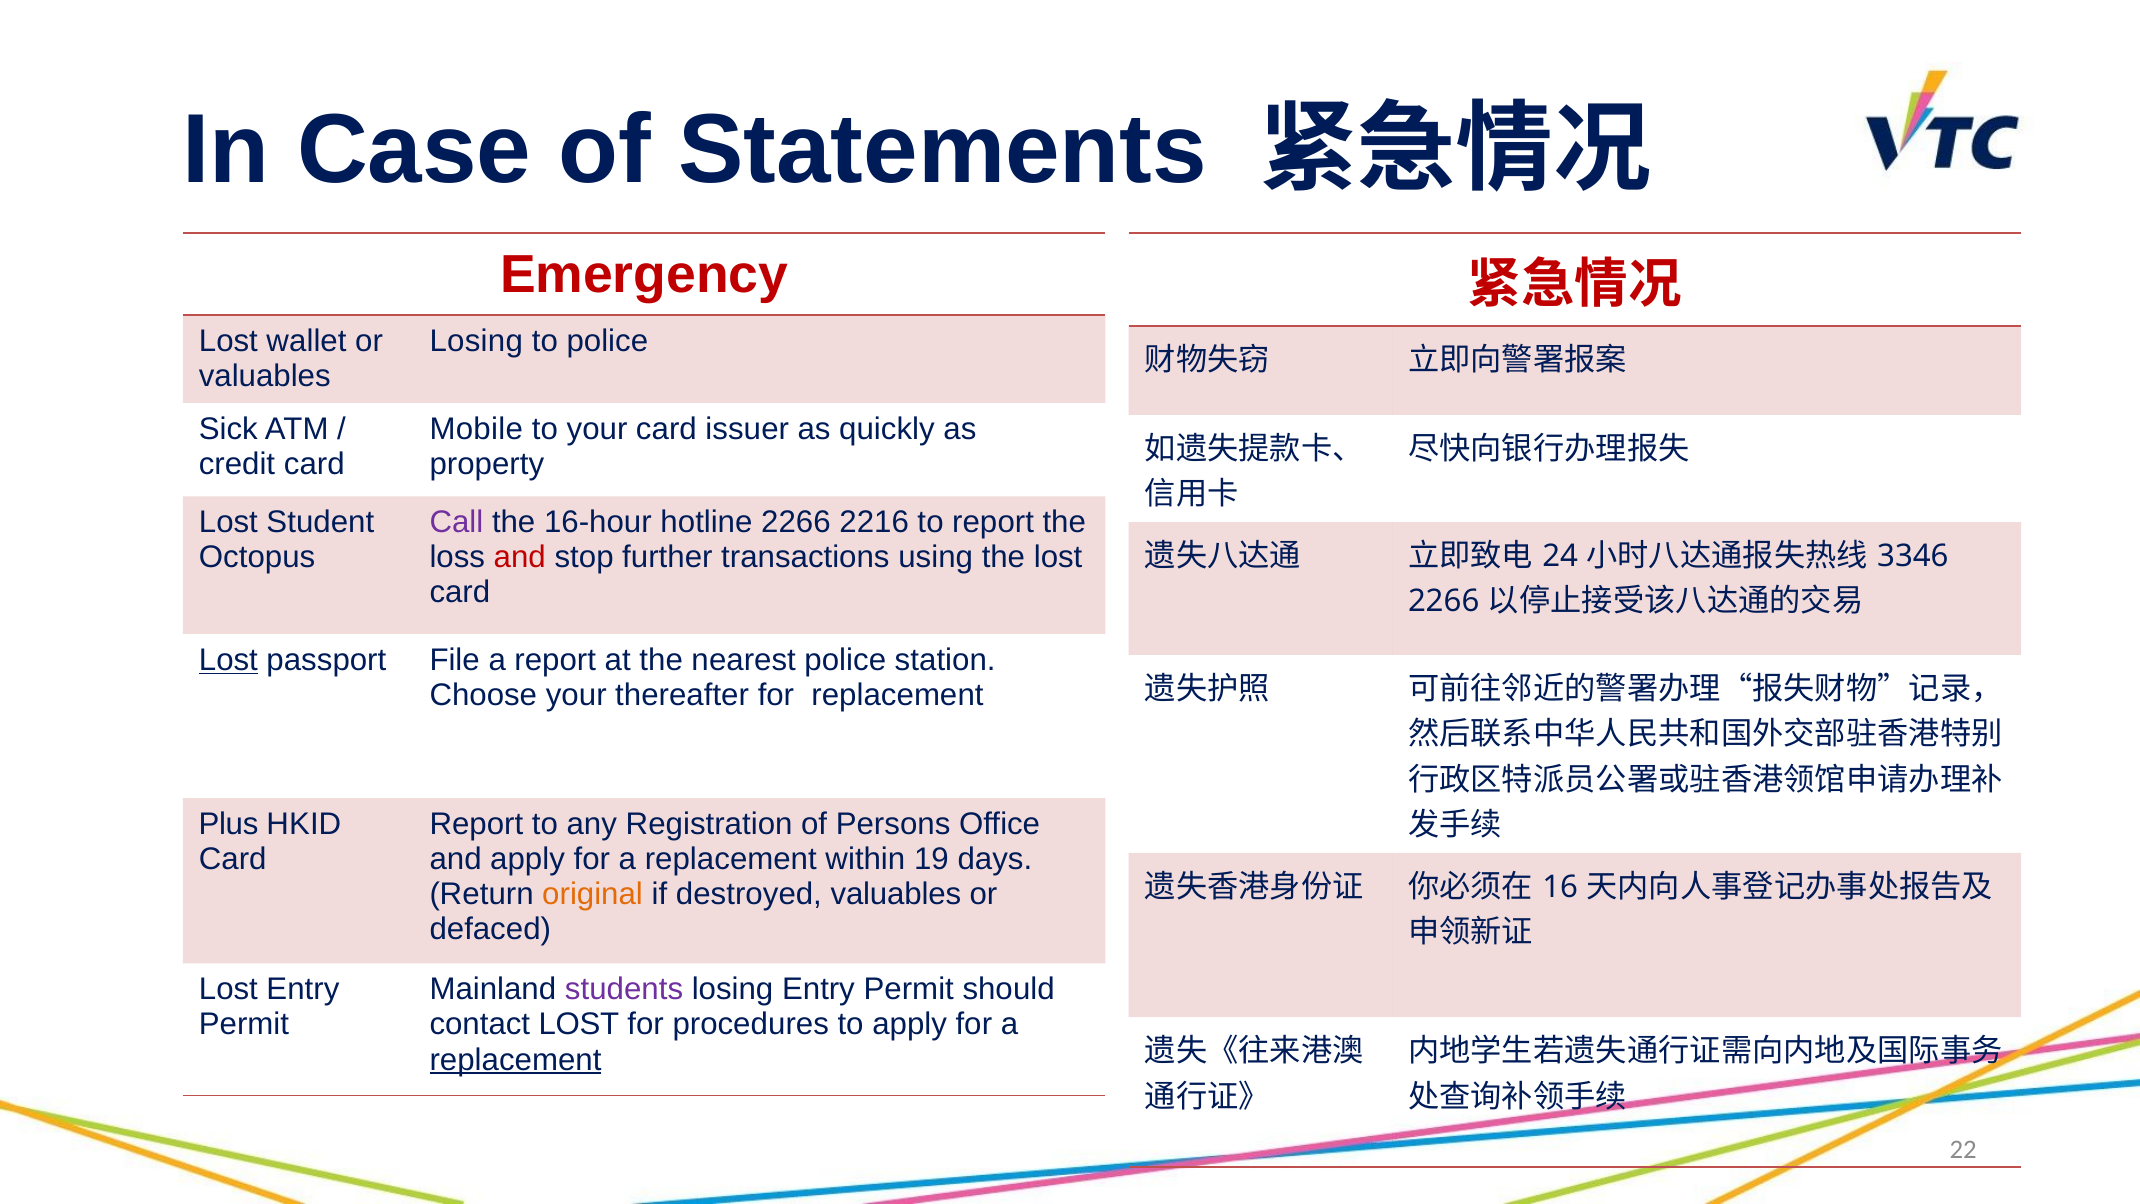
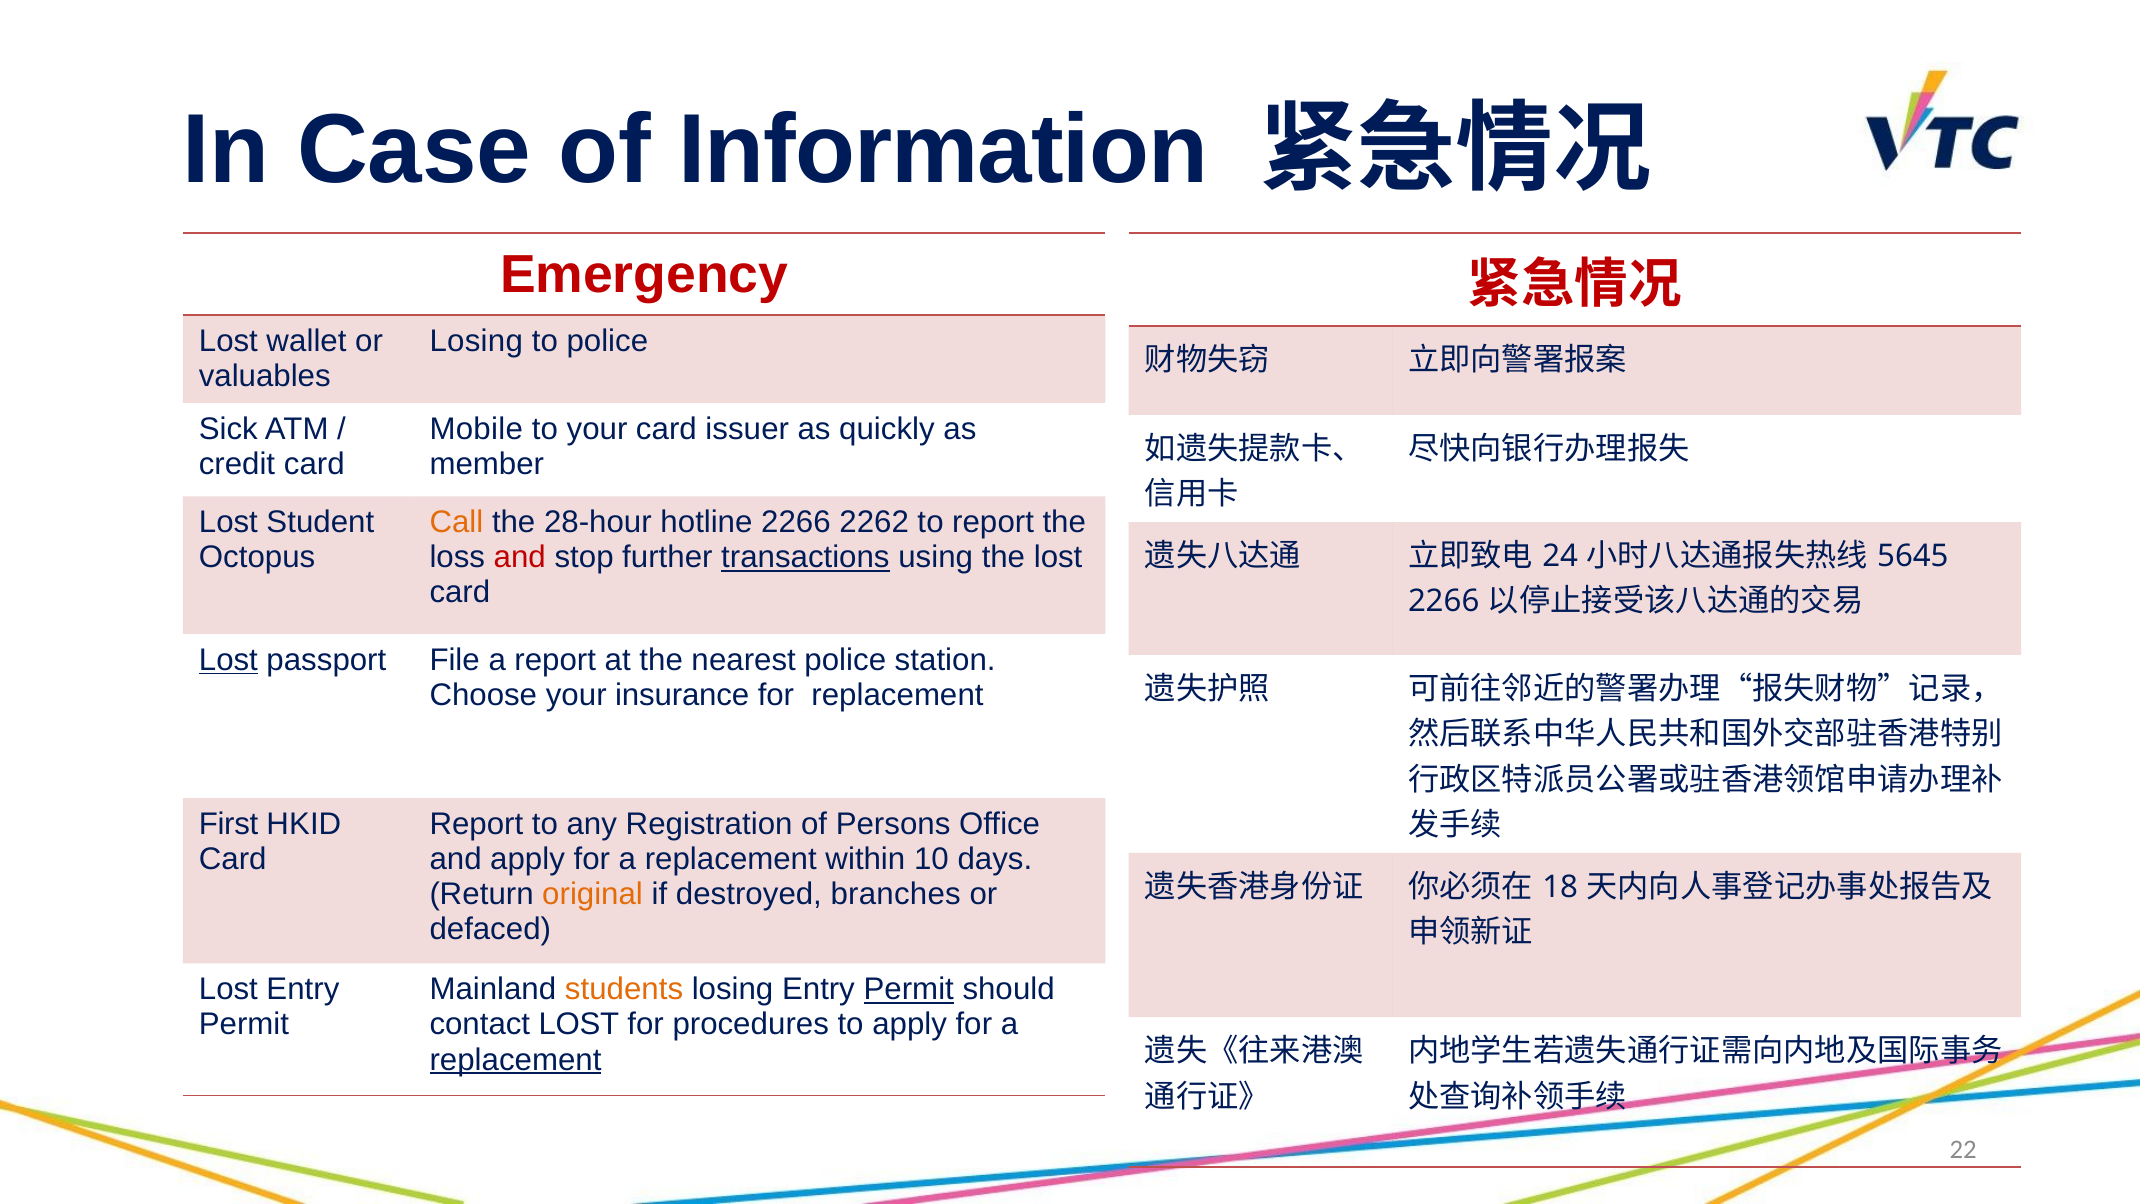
Statements: Statements -> Information (943, 150)
property: property -> member (487, 464)
Call colour: purple -> orange (456, 522)
16-hour: 16-hour -> 28-hour (598, 522)
2216: 2216 -> 2262 (874, 522)
transactions underline: none -> present (805, 557)
3346: 3346 -> 5645 (1913, 556)
thereafter: thereafter -> insurance (682, 695)
Plus: Plus -> First (229, 824)
19: 19 -> 10 (931, 859)
16: 16 -> 18 (1560, 887)
destroyed valuables: valuables -> branches (896, 894)
students colour: purple -> orange (624, 989)
Permit underline: none -> present (909, 989)
